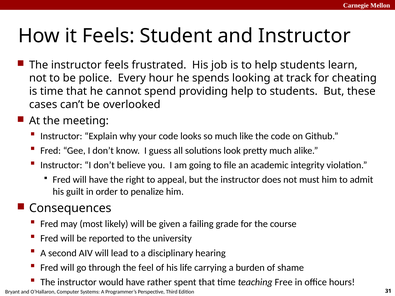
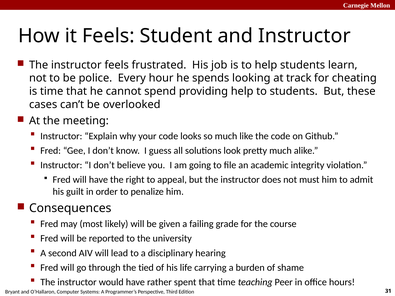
feel: feel -> tied (146, 268)
Free: Free -> Peer (284, 282)
